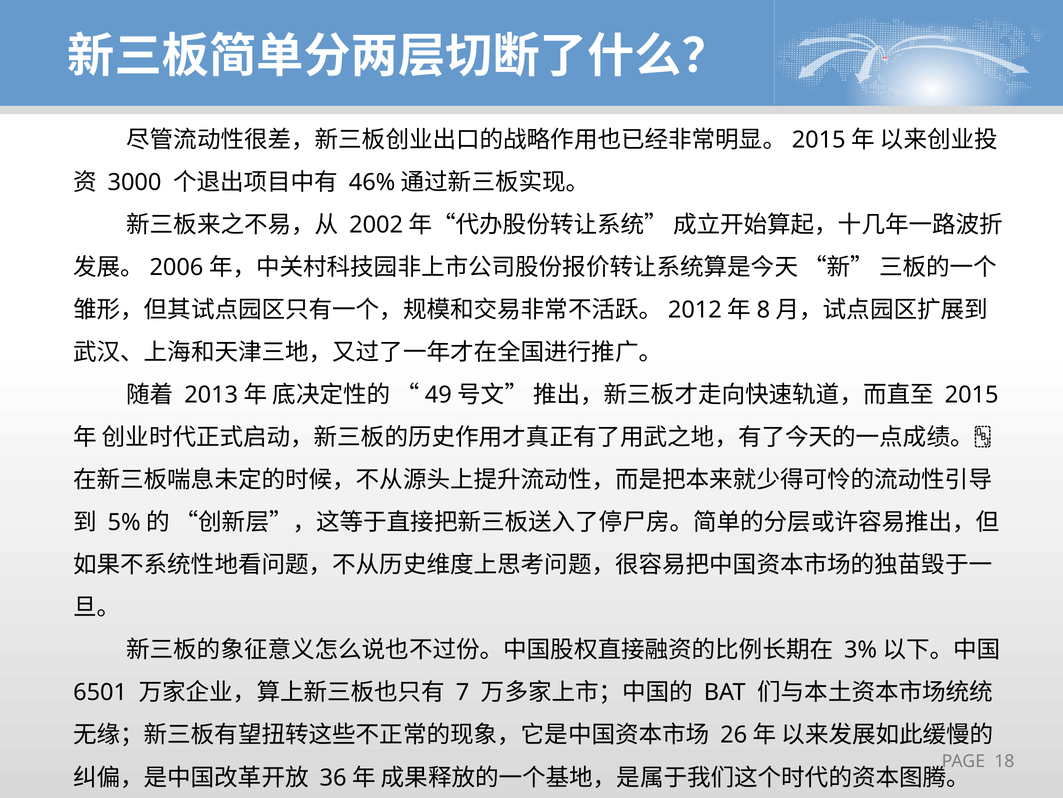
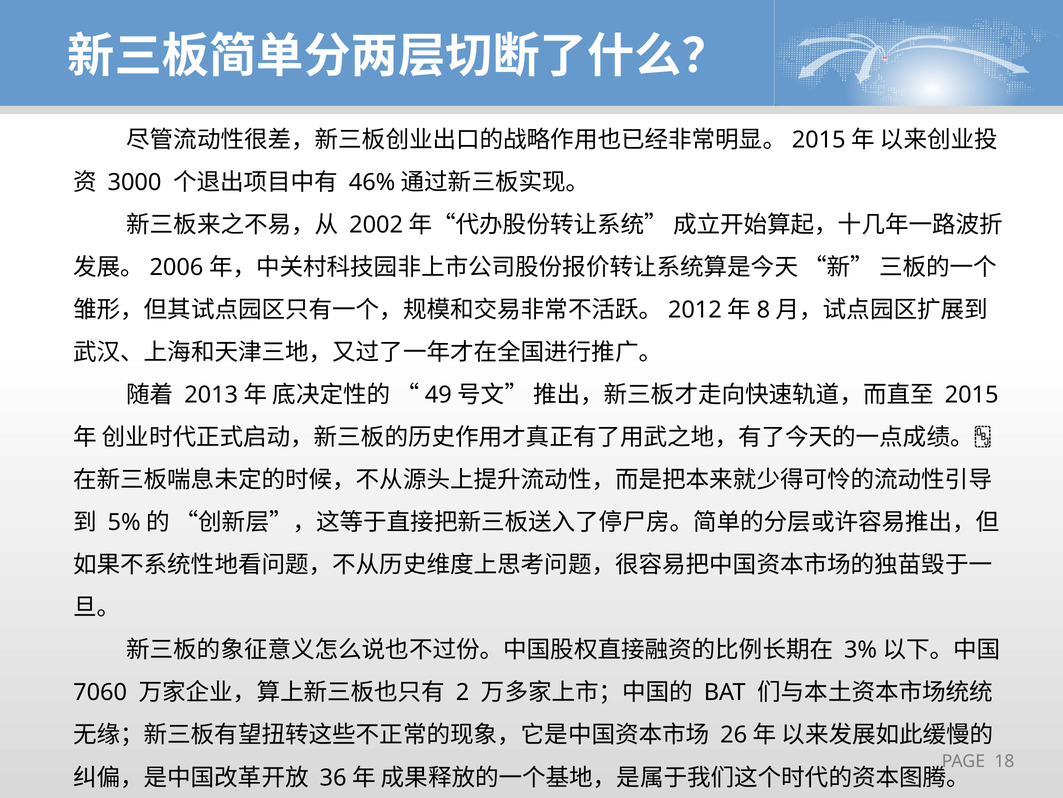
6501: 6501 -> 7060 (100, 692)
7: 7 -> 2 (463, 692)
